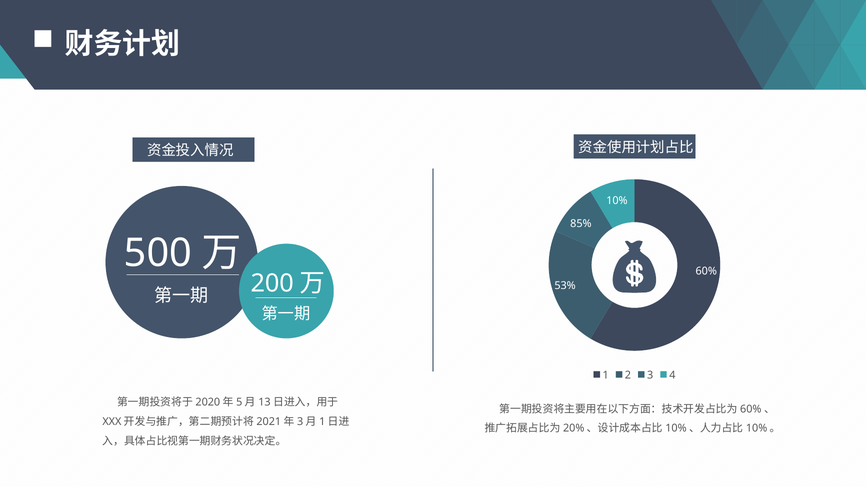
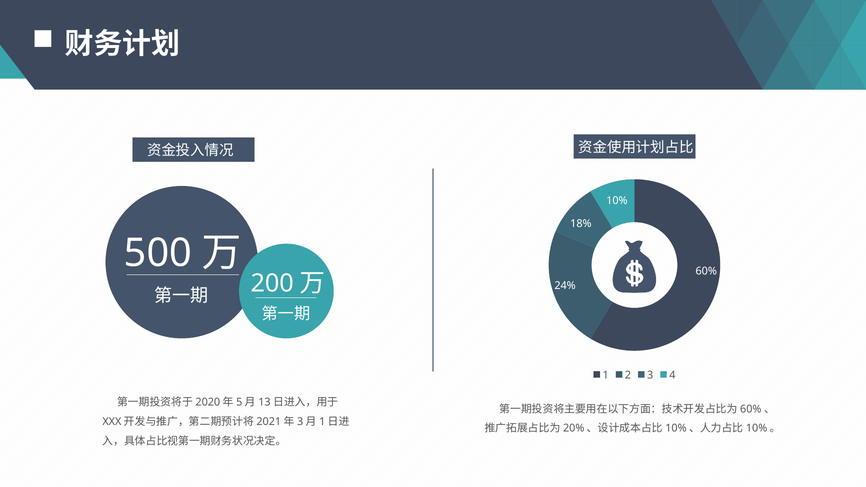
85%: 85% -> 18% (581, 224)
53%: 53% -> 24% (565, 286)
